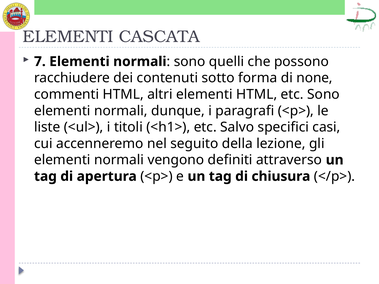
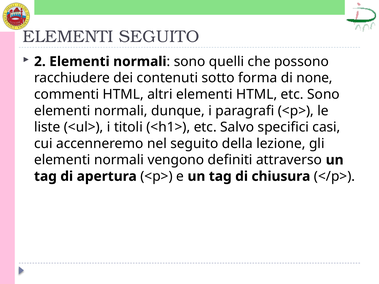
ELEMENTI CASCATA: CASCATA -> SEGUITO (159, 37)
7: 7 -> 2 (40, 62)
